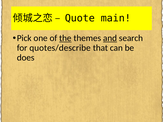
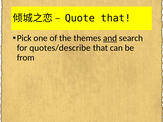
Quote main: main -> that (116, 18)
the underline: present -> none (65, 38)
does: does -> from (26, 58)
